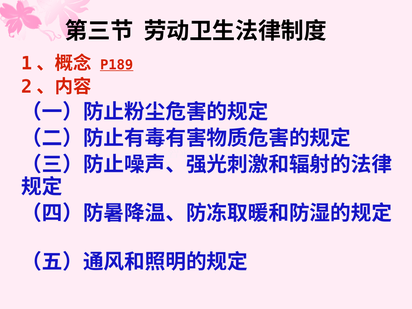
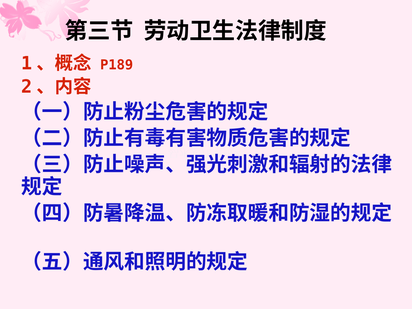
P189 underline: present -> none (117, 65)
